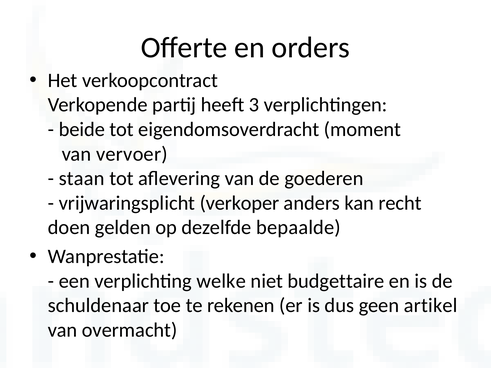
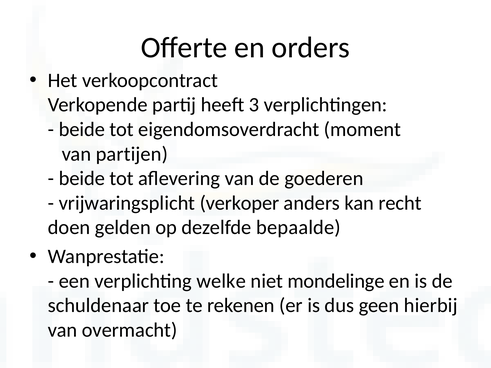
vervoer: vervoer -> partijen (132, 154)
staan: staan -> beide (82, 179)
budgettaire: budgettaire -> mondelinge (336, 281)
artikel: artikel -> hierbij (431, 306)
